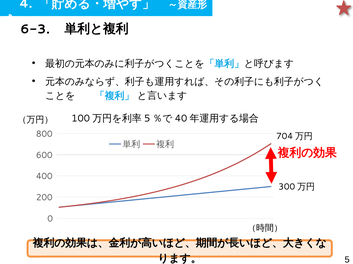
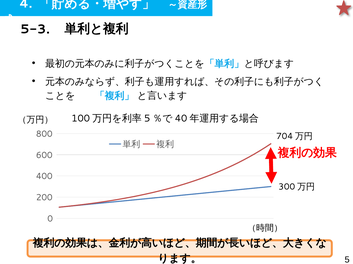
6-3: 6-3 -> 5-3 (35, 29)
